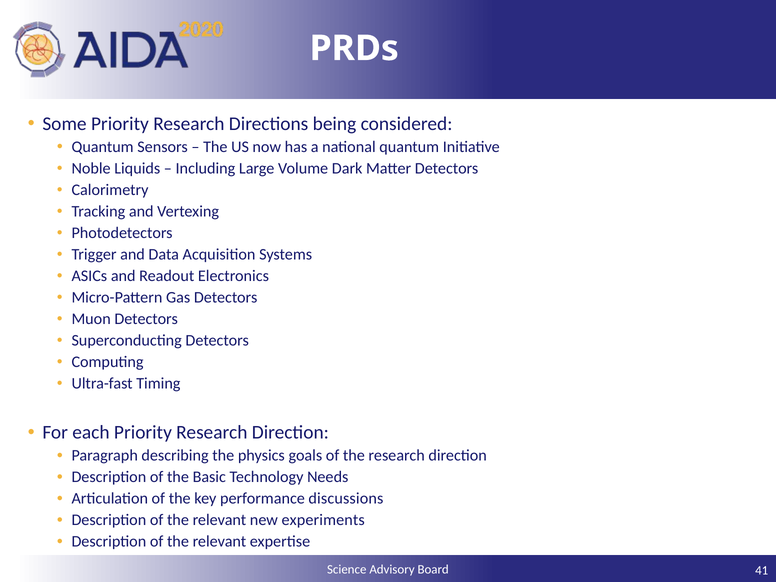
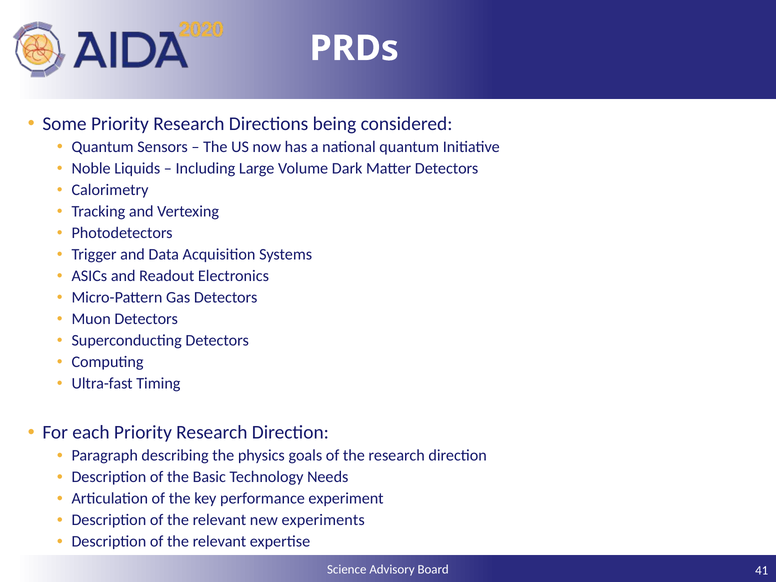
discussions: discussions -> experiment (346, 499)
